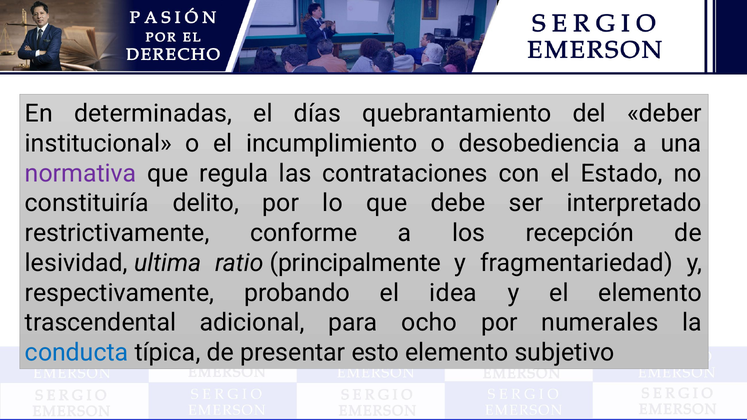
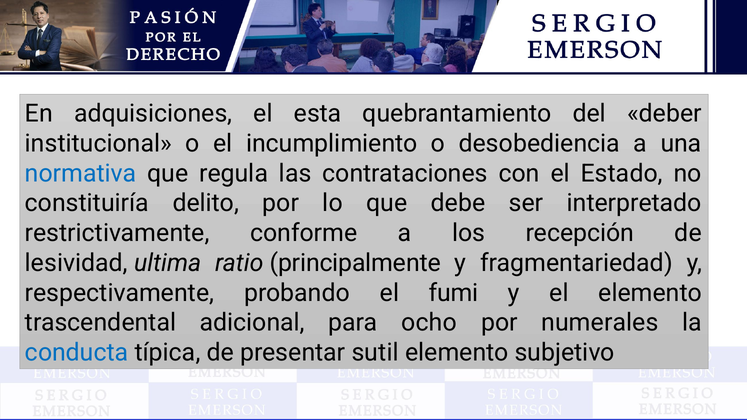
determinadas: determinadas -> adquisiciones (153, 114)
días: días -> esta (318, 114)
normativa colour: purple -> blue (81, 173)
idea: idea -> fumi (453, 293)
esto: esto -> sutil (375, 353)
